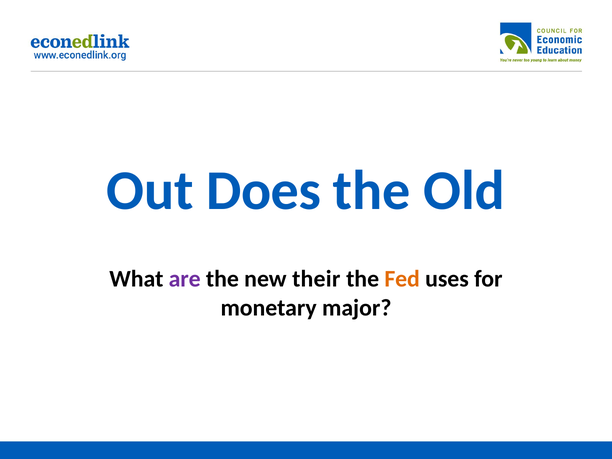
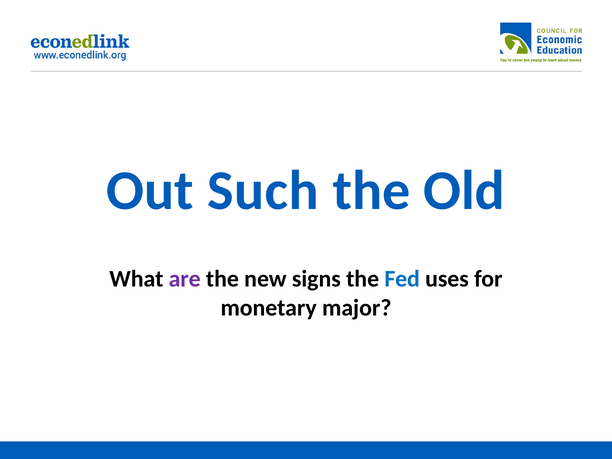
Does: Does -> Such (263, 191)
their: their -> signs (316, 279)
Fed colour: orange -> blue (402, 279)
